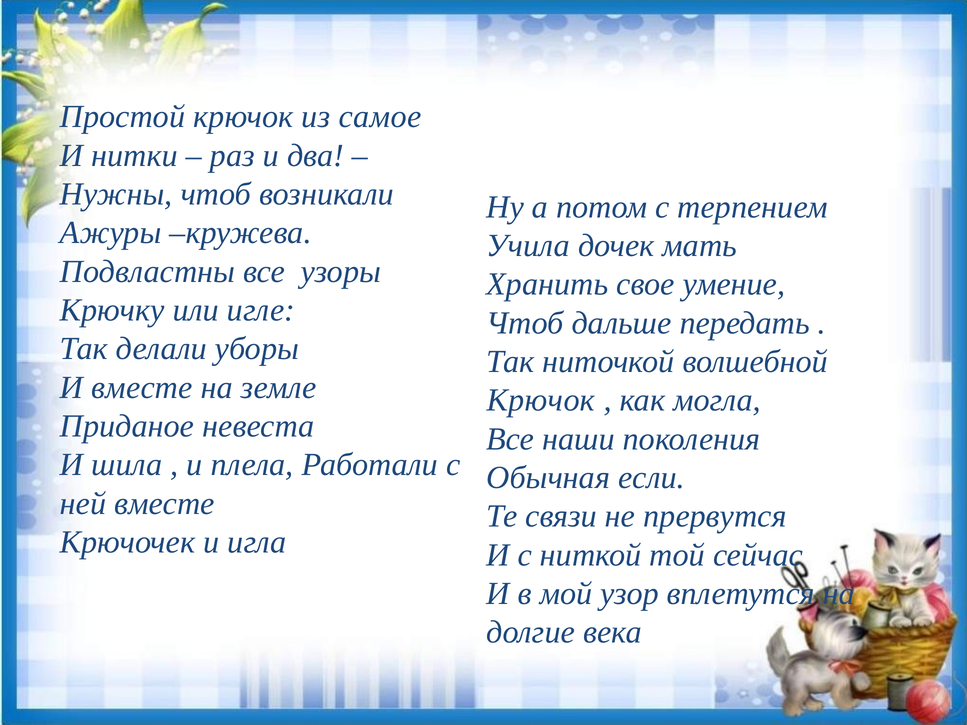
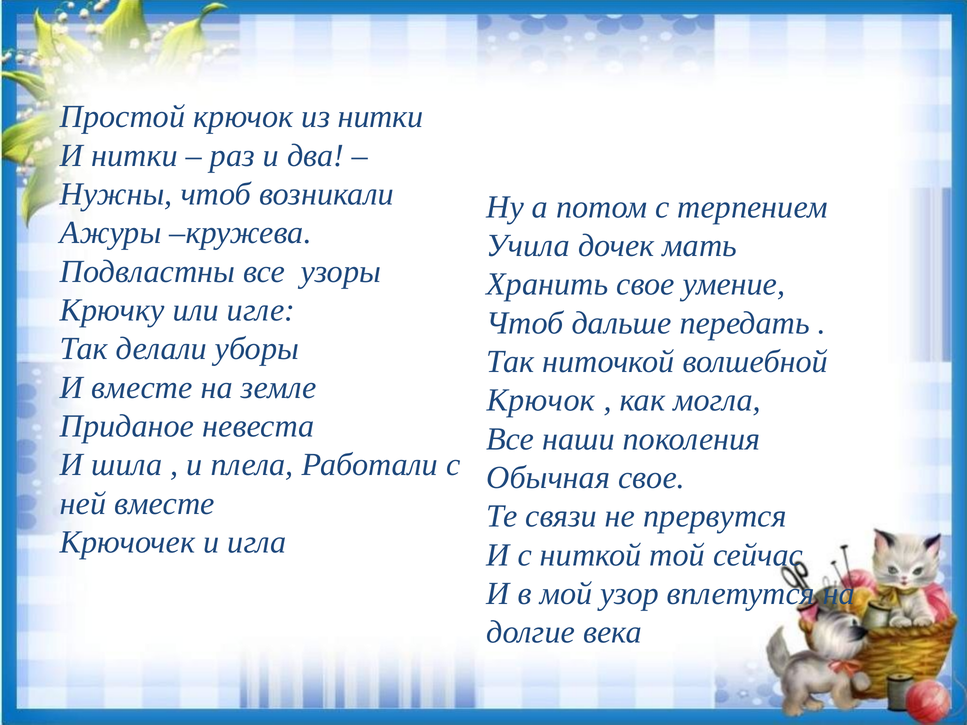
из самое: самое -> нитки (381, 117)
Обычная если: если -> свое (652, 478)
